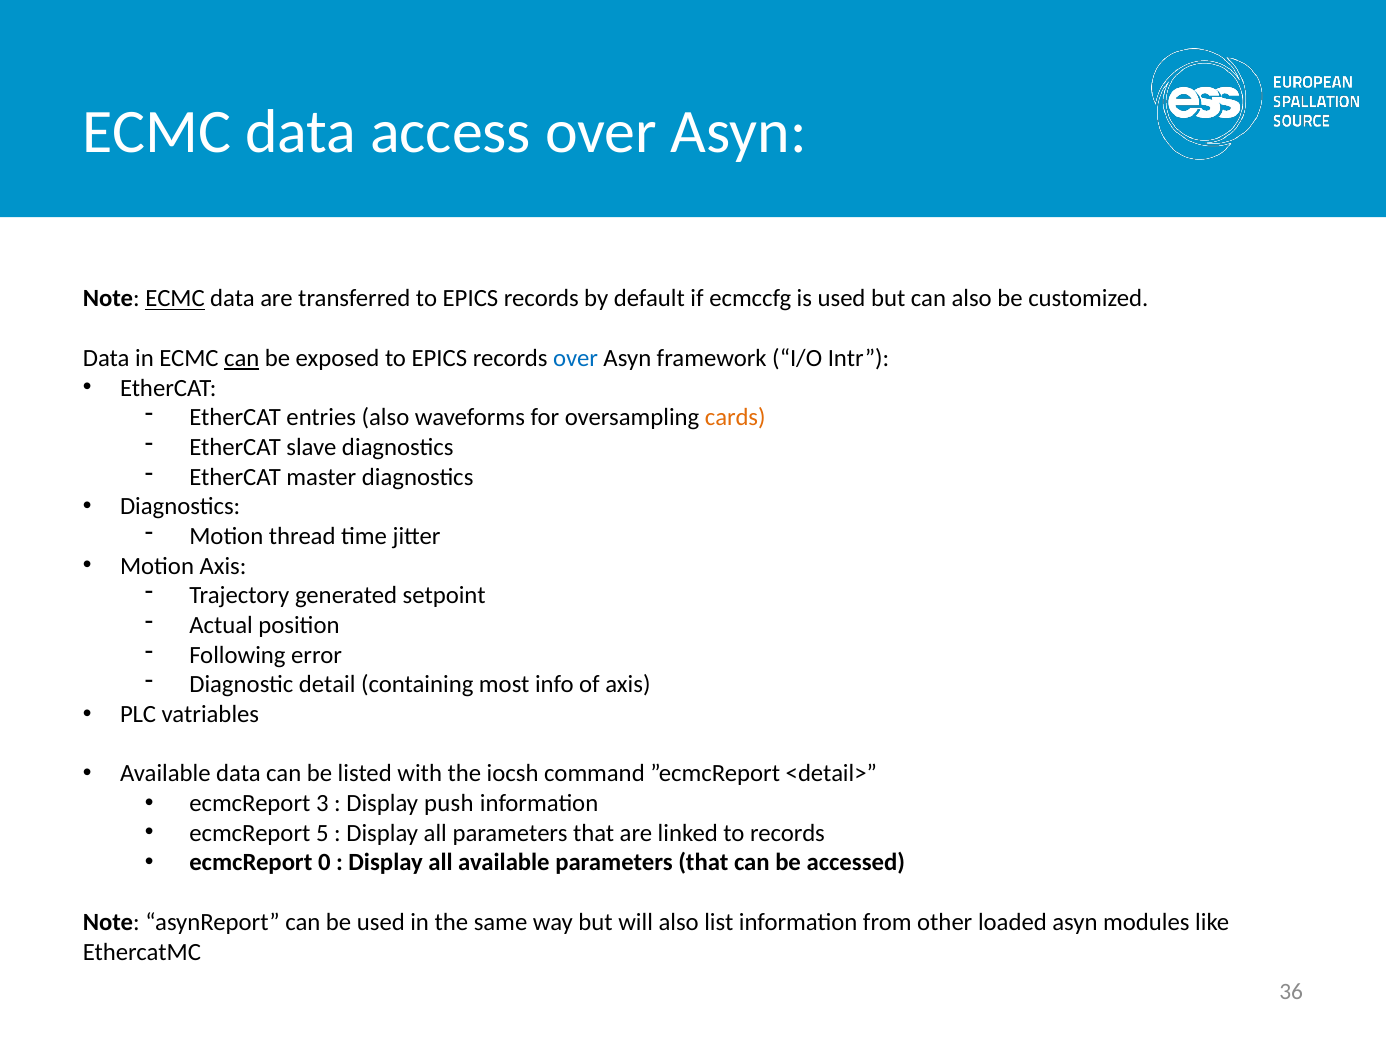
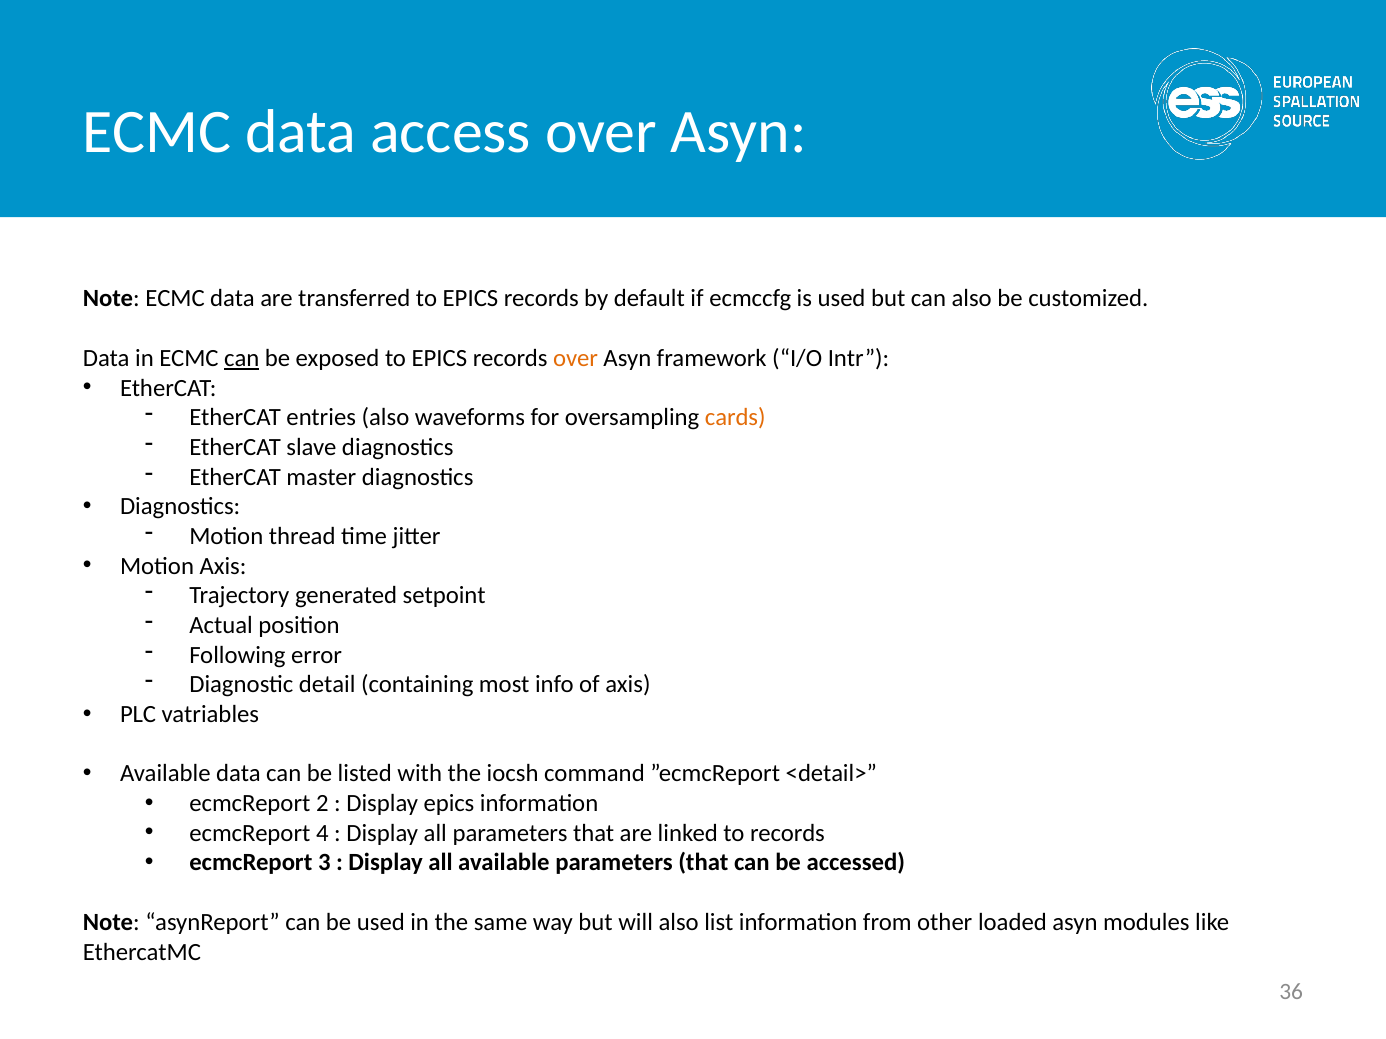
ECMC underline: present -> none (175, 299)
over colour: blue -> orange (576, 358)
3: 3 -> 2 (322, 804)
Display push: push -> epics (449, 804)
5: 5 -> 4 (322, 834)
0: 0 -> 3 (324, 863)
